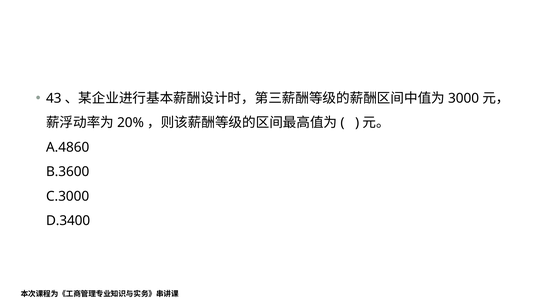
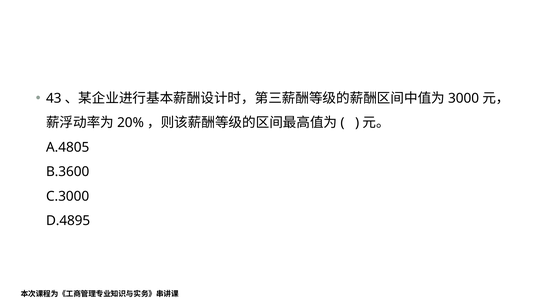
A.4860: A.4860 -> A.4805 (68, 147)
D.3400: D.3400 -> D.4895 (68, 220)
